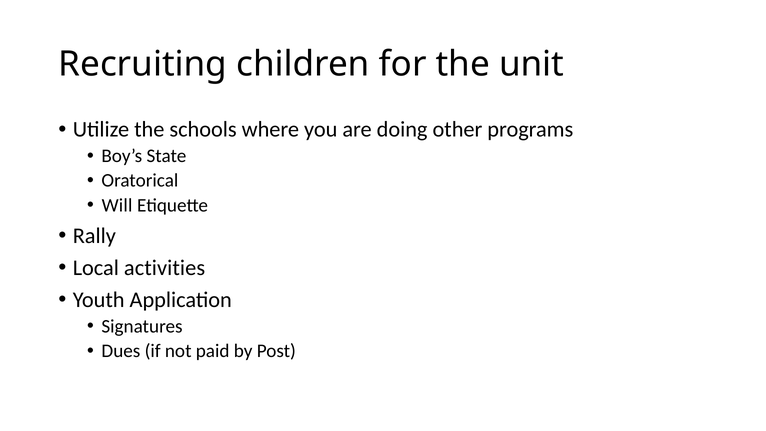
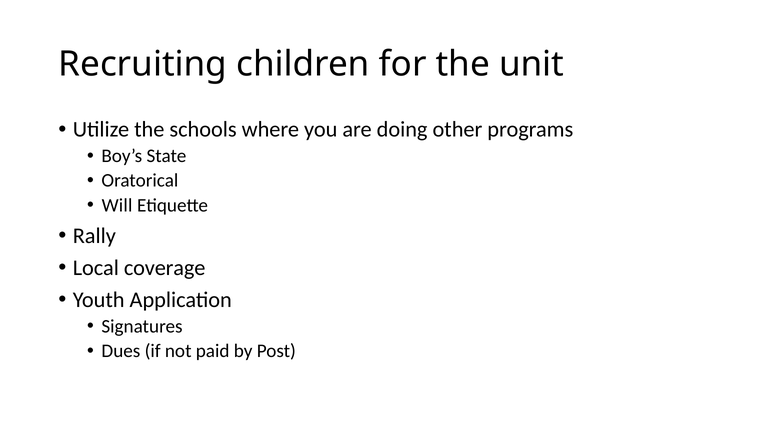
activities: activities -> coverage (165, 268)
